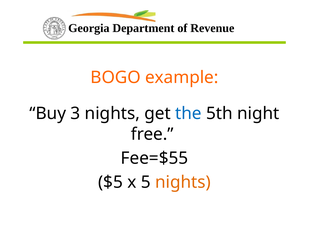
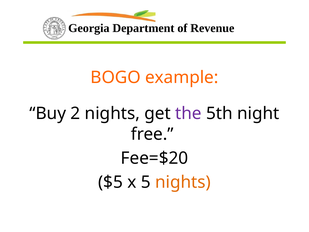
3: 3 -> 2 (75, 113)
the colour: blue -> purple (188, 113)
Fee=$55: Fee=$55 -> Fee=$20 (154, 158)
